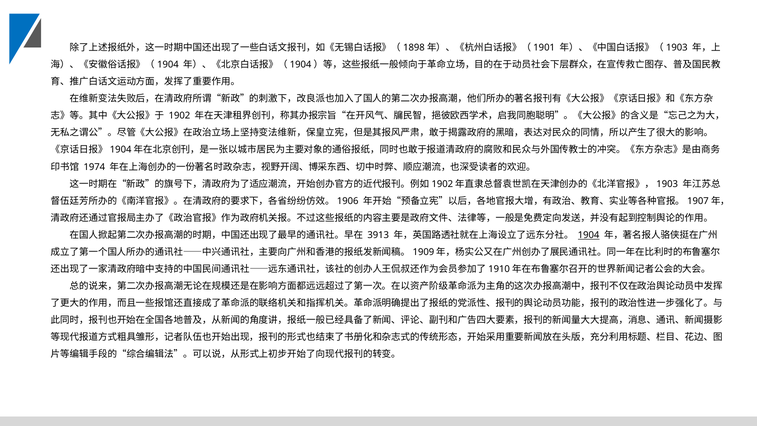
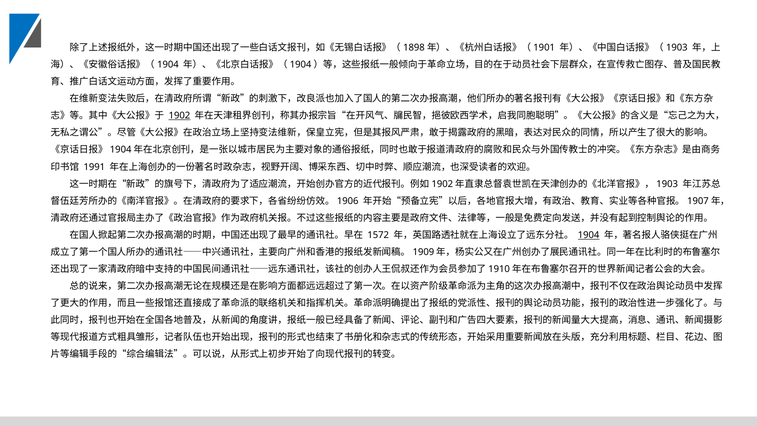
1902 underline: none -> present (179, 116)
1974: 1974 -> 1991 (94, 167)
3913: 3913 -> 1572 (378, 235)
